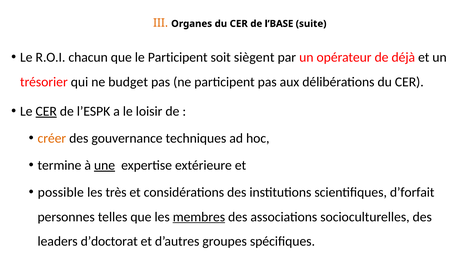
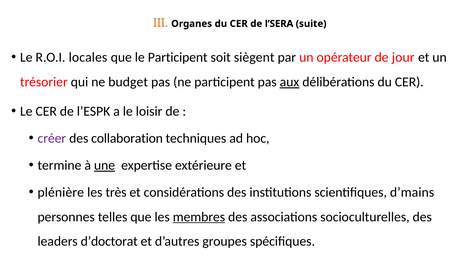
l’BASE: l’BASE -> l’SERA (279, 24)
chacun: chacun -> locales (88, 57)
déjà: déjà -> jour (403, 57)
aux underline: none -> present (290, 82)
CER underline: present -> none (46, 111)
créer colour: orange -> purple (52, 138)
gouvernance: gouvernance -> collaboration (127, 138)
possible: possible -> plénière (61, 192)
d’forfait: d’forfait -> d’mains (412, 192)
